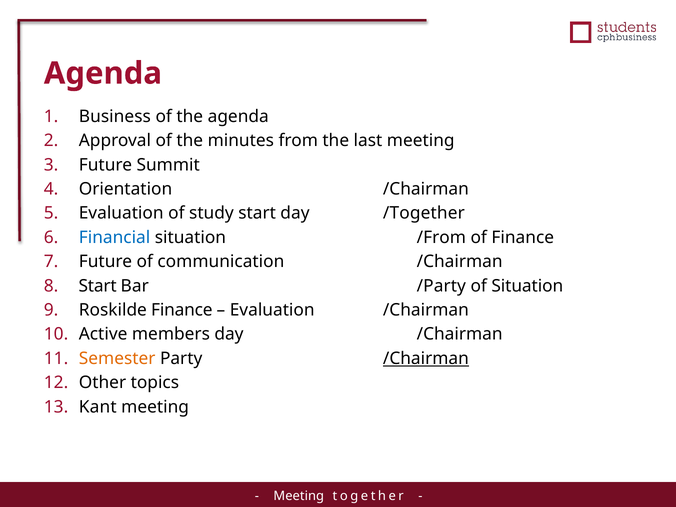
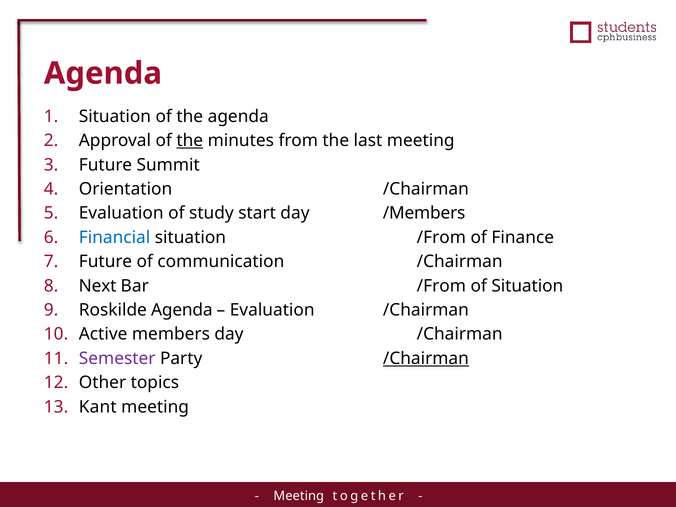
Business: Business -> Situation (115, 116)
the underline: none -> present (190, 141)
/Together: /Together -> /Members (424, 213)
Start: Start -> Next (98, 286)
Bar /Party: /Party -> /From (441, 286)
Roskilde Finance: Finance -> Agenda (182, 310)
Semester colour: orange -> purple (117, 358)
